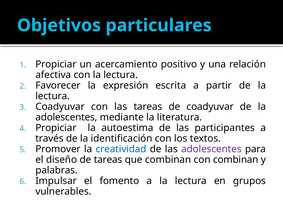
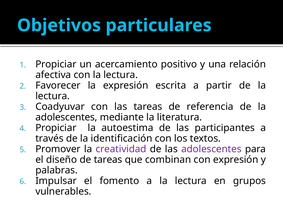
de coadyuvar: coadyuvar -> referencia (210, 107)
creatividad colour: blue -> purple (121, 149)
con combinan: combinan -> expresión (236, 160)
